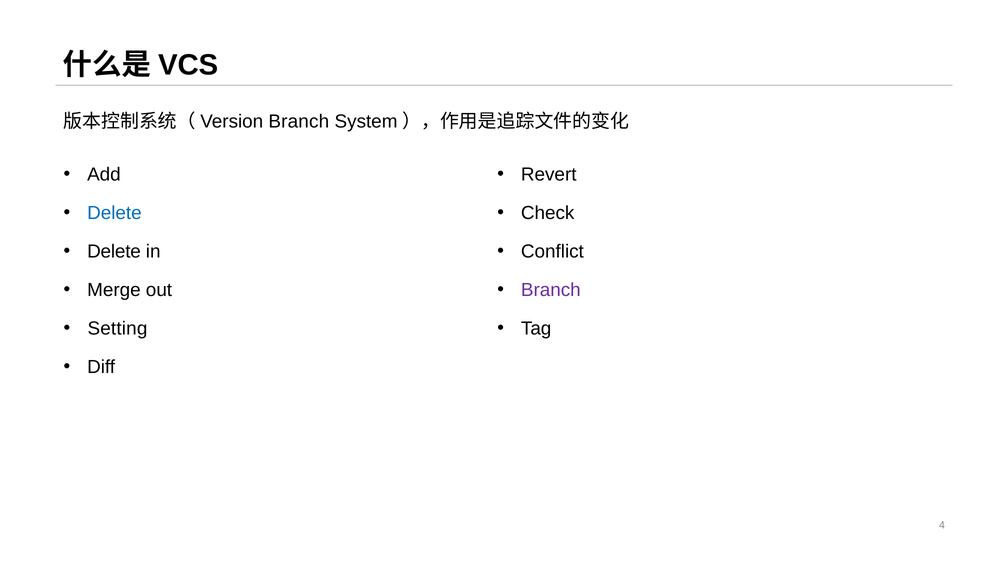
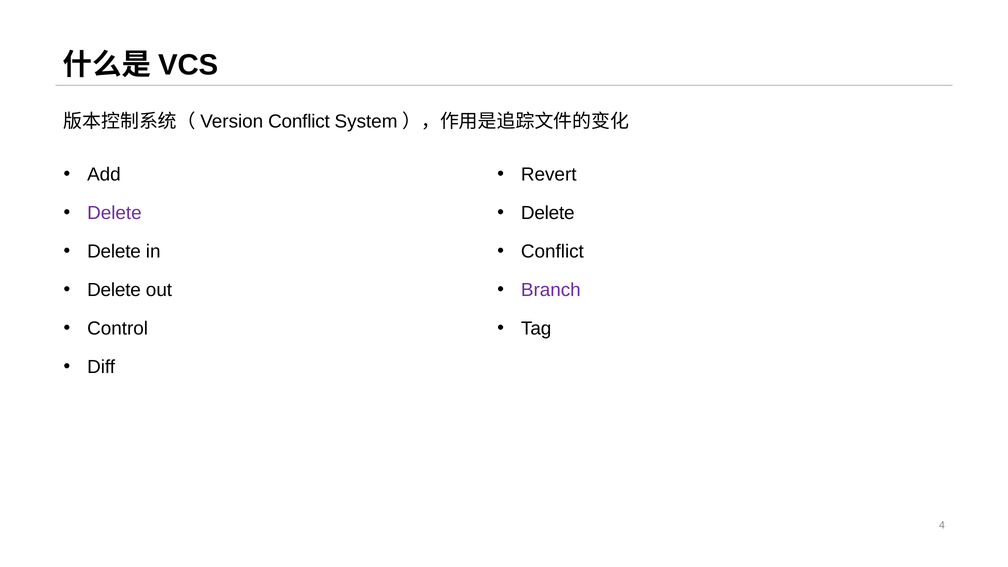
Branch: Branch -> Conflict (299, 122)
Check: Check -> Delete (548, 213)
Delete colour: blue -> purple (114, 213)
Merge: Merge -> Delete (114, 290)
Setting: Setting -> Control (118, 329)
